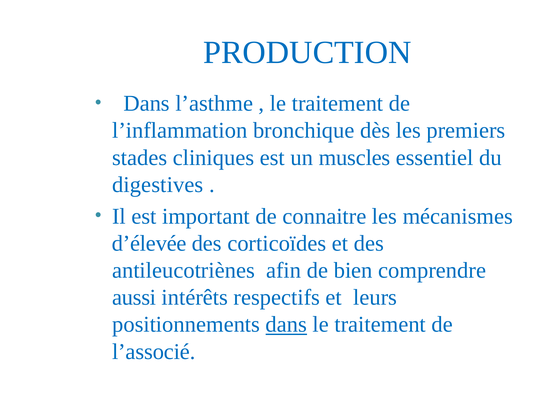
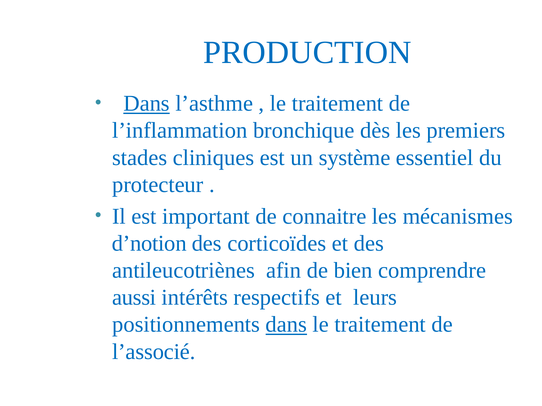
Dans underline: none -> present (147, 104)
muscles: muscles -> système (355, 158)
digestives: digestives -> protecteur (158, 185)
d’élevée: d’élevée -> d’notion (149, 244)
